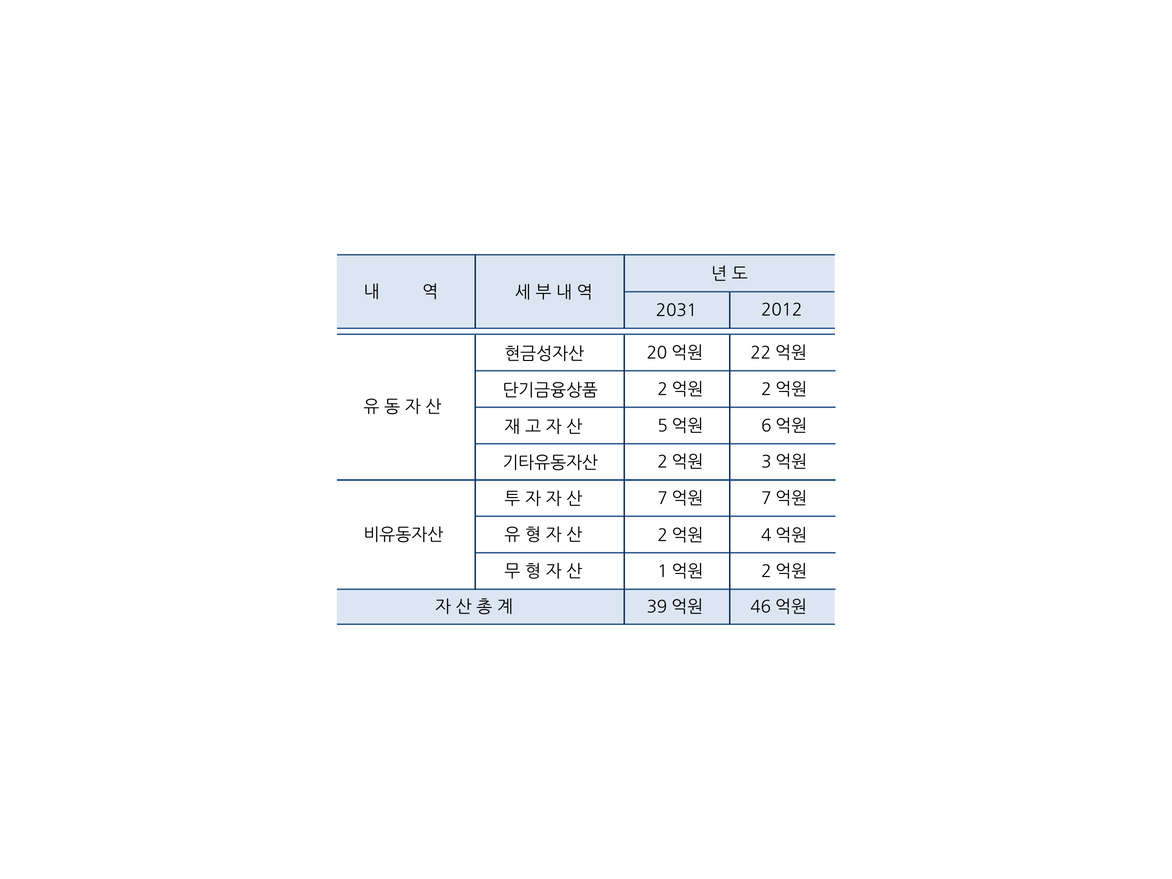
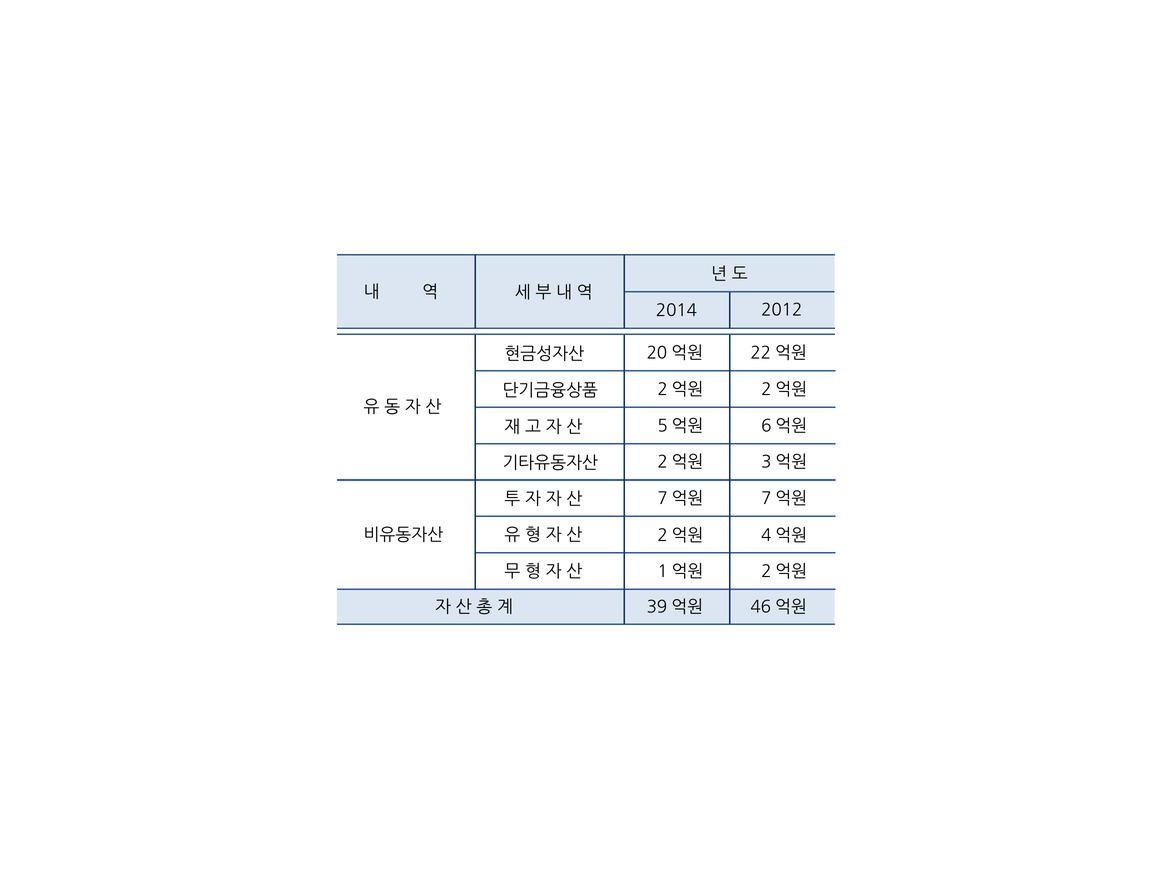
2031: 2031 -> 2014 (676, 311)
